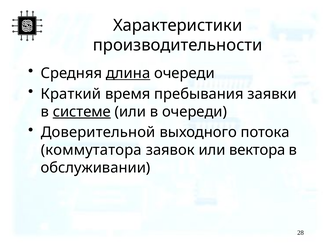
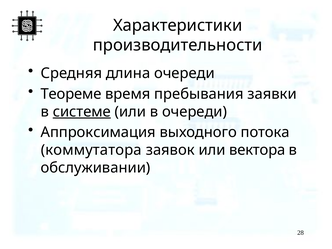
длина underline: present -> none (128, 73)
Краткий: Краткий -> Теореме (71, 94)
Доверительной: Доверительной -> Аппроксимация (98, 132)
